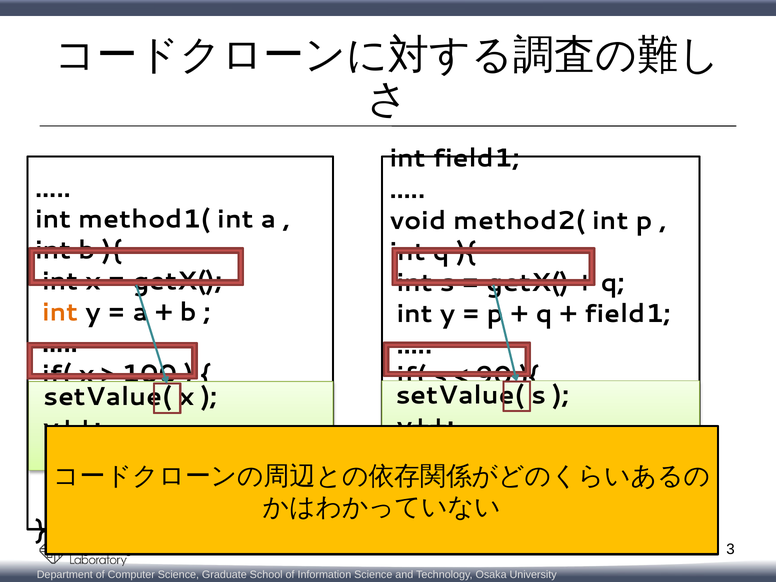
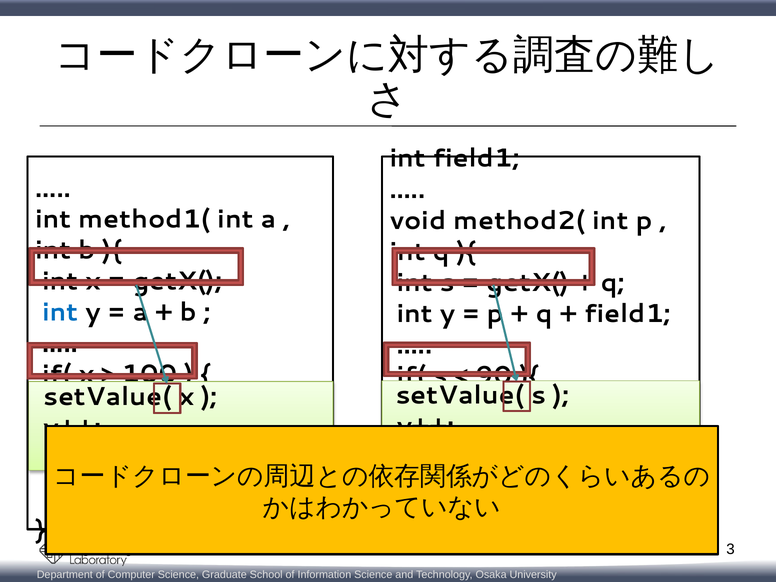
int colour: orange -> blue (60, 312)
